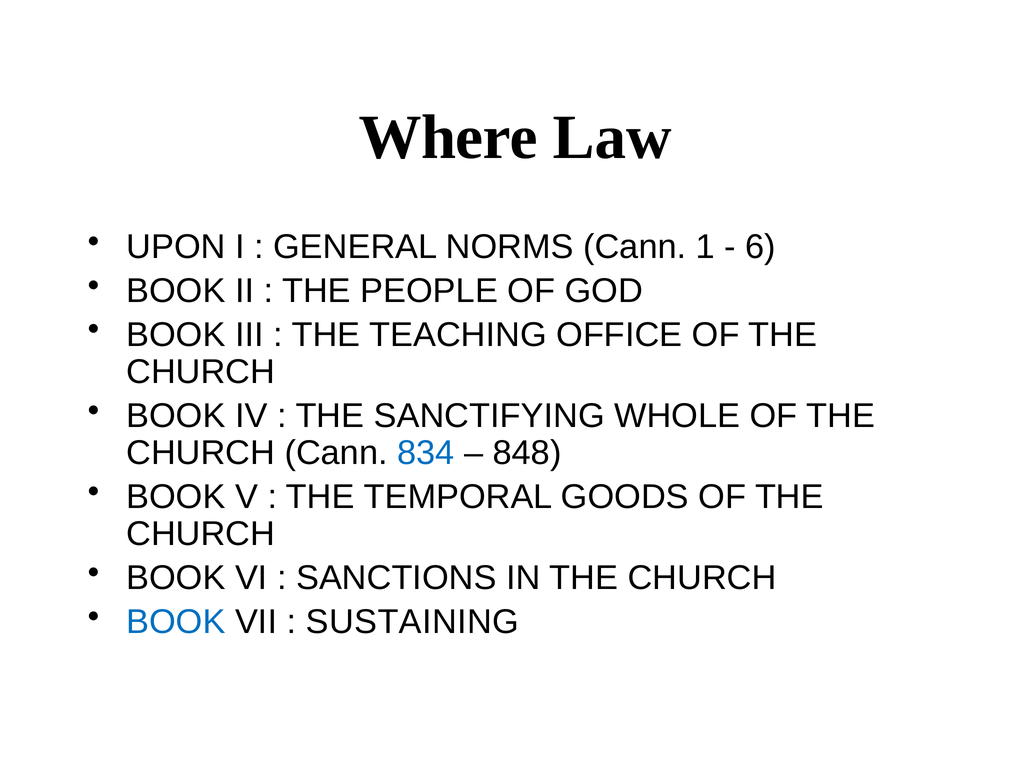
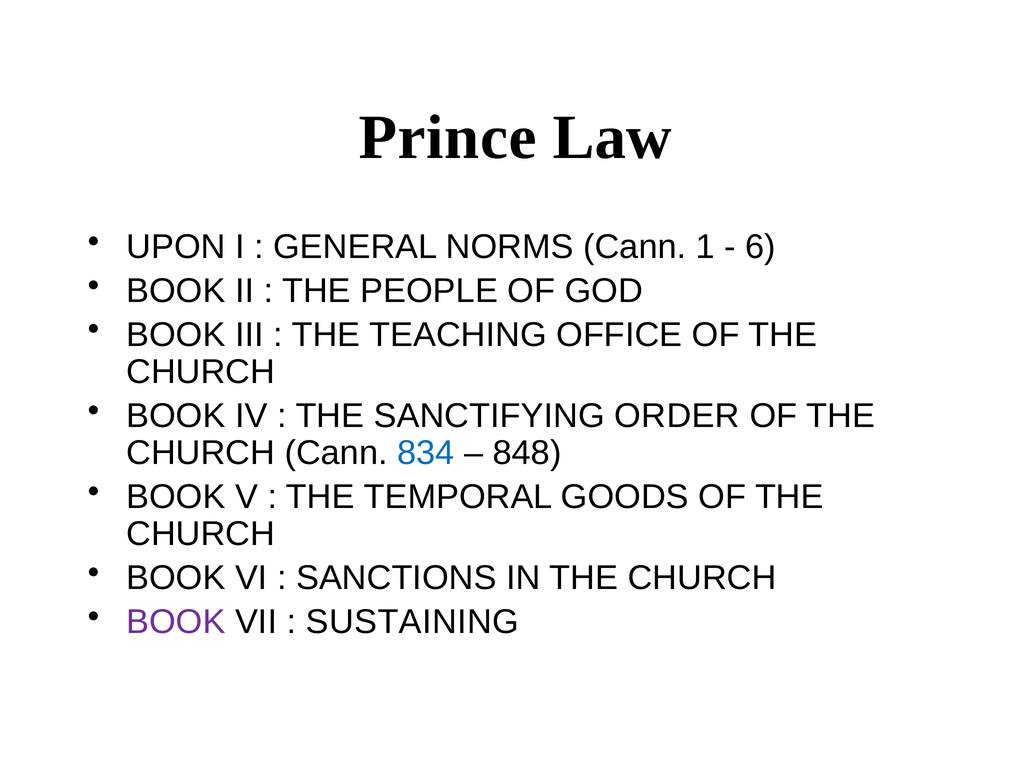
Where: Where -> Prince (448, 138)
WHOLE: WHOLE -> ORDER (677, 416)
BOOK colour: blue -> purple (176, 622)
